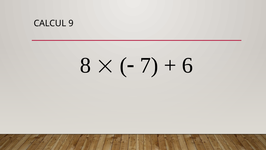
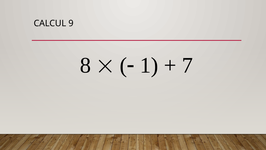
7: 7 -> 1 (149, 65)
6: 6 -> 7 (187, 65)
